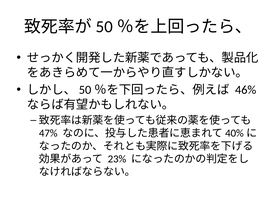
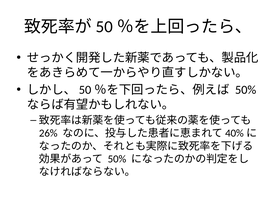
46%: 46% -> 50% (246, 90)
47%: 47% -> 26% (48, 133)
23%: 23% -> 50% (117, 159)
